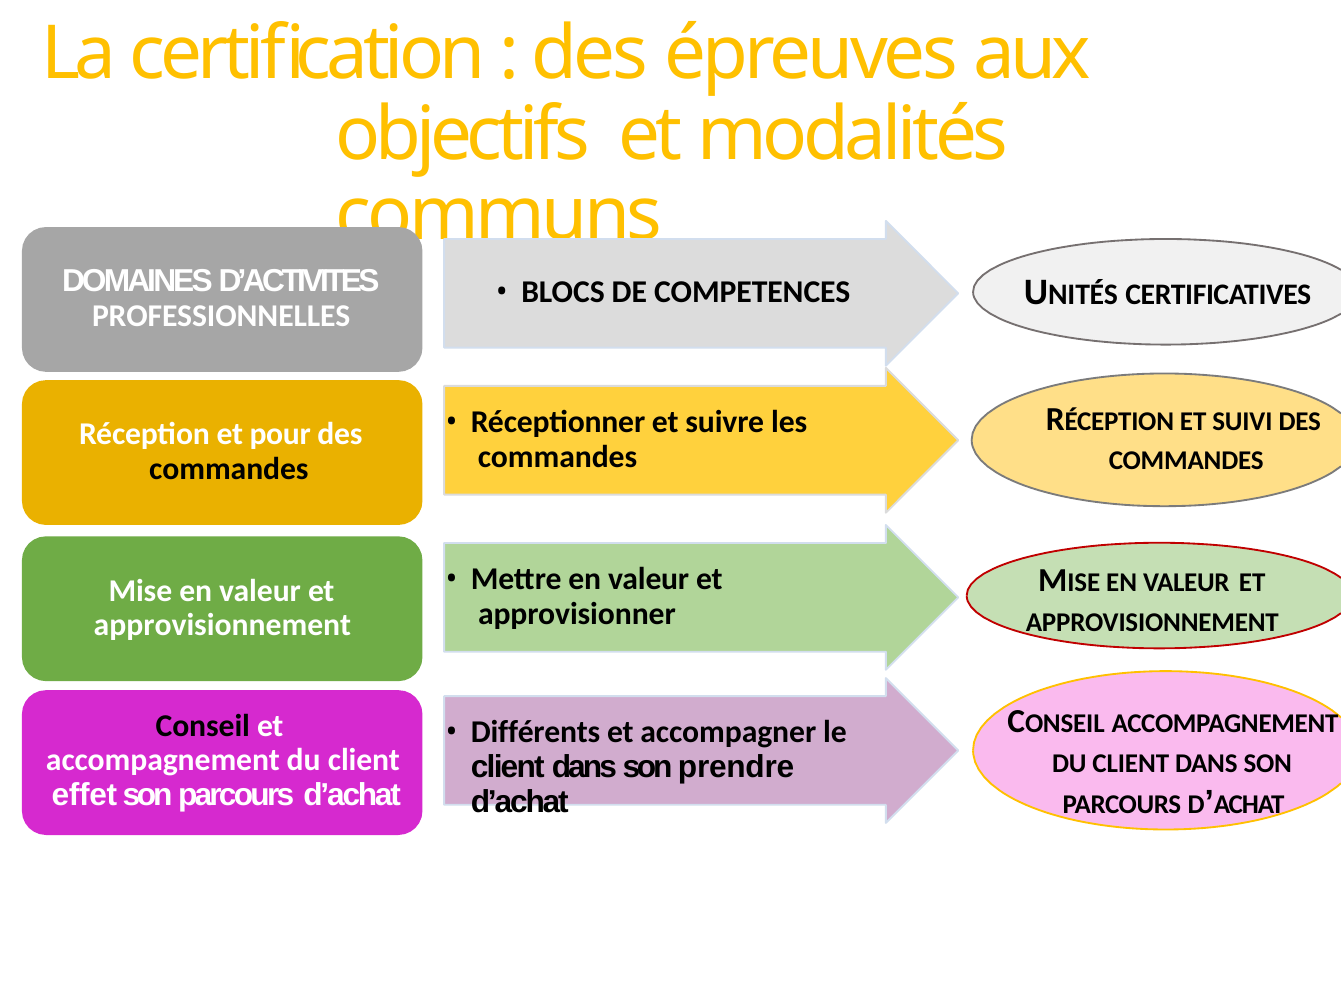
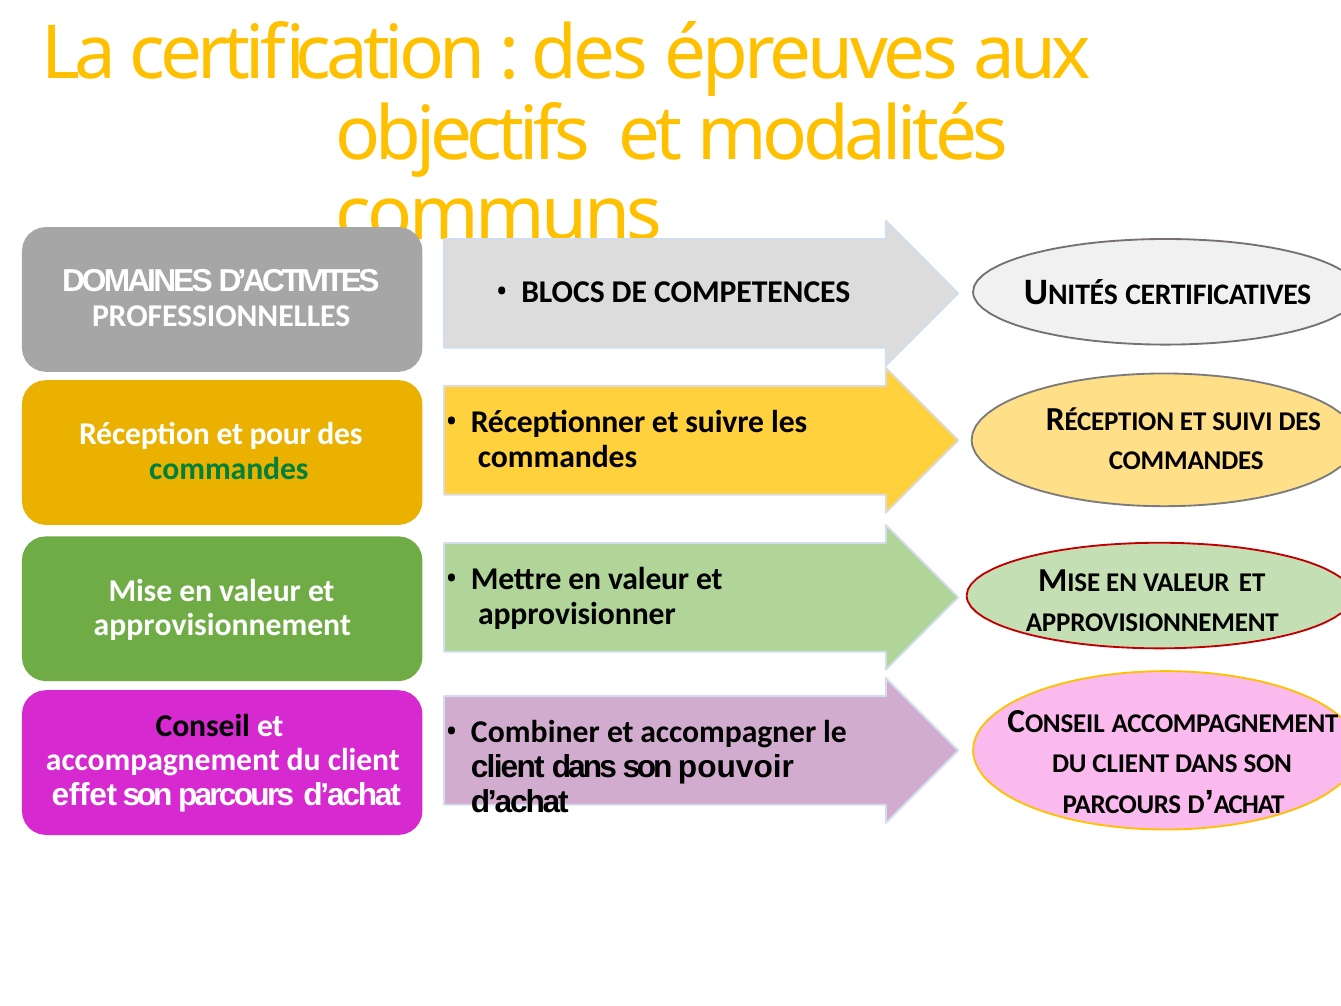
commandes colour: black -> green (229, 469)
Différents: Différents -> Combiner (535, 732)
prendre: prendre -> pouvoir (736, 767)
